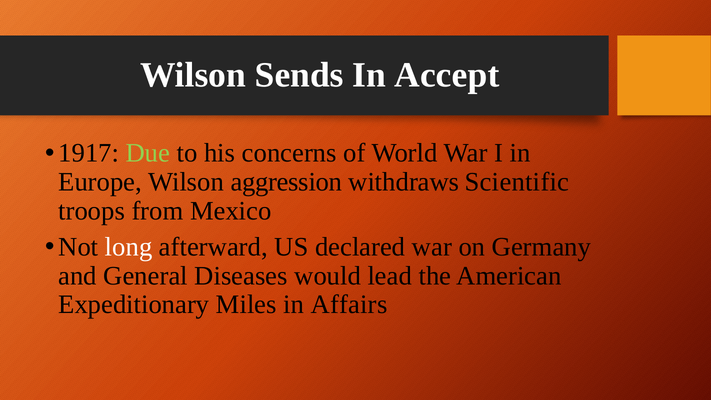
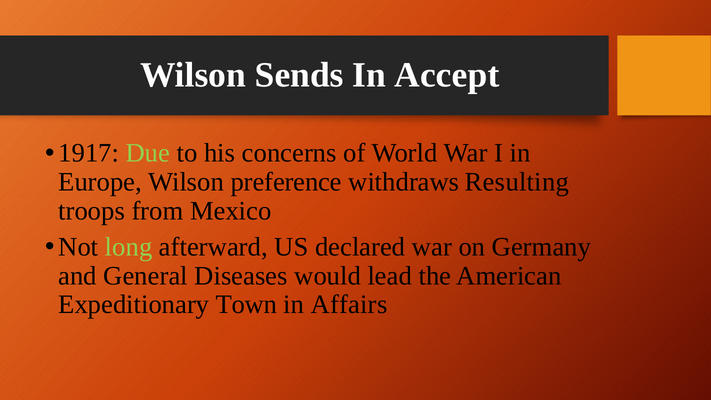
aggression: aggression -> preference (286, 182)
Scientific: Scientific -> Resulting (517, 182)
long colour: white -> light green (129, 247)
Miles: Miles -> Town (246, 305)
